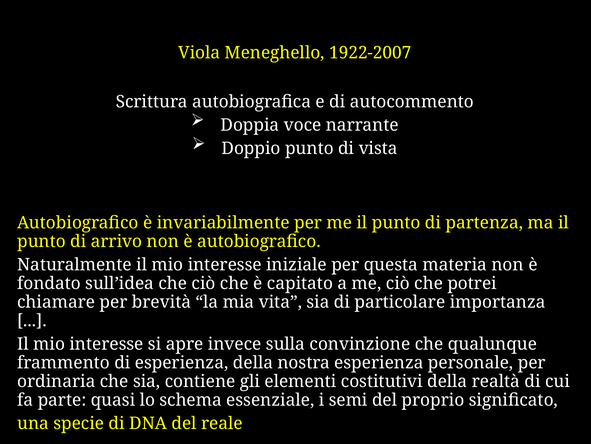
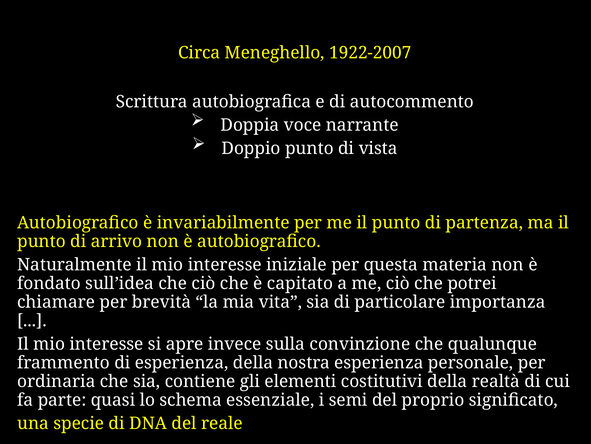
Viola: Viola -> Circa (199, 53)
